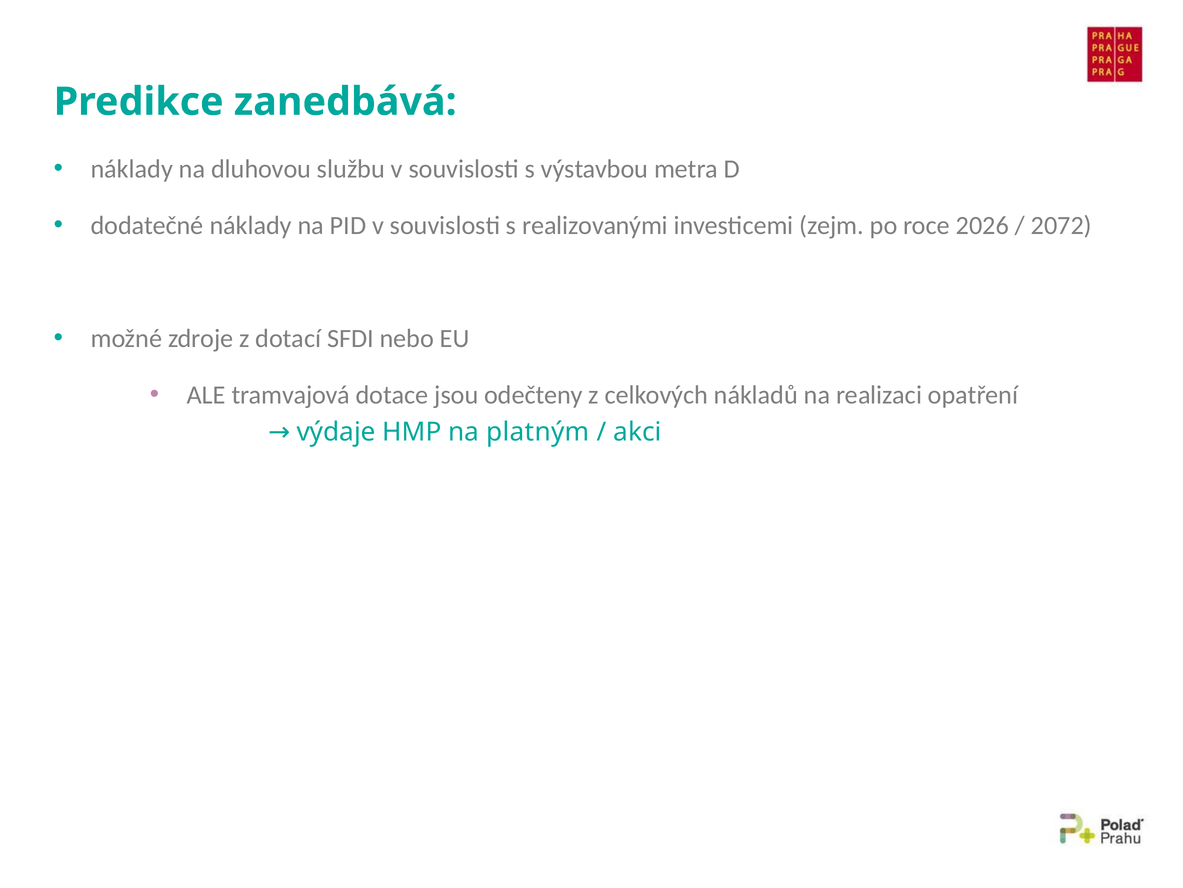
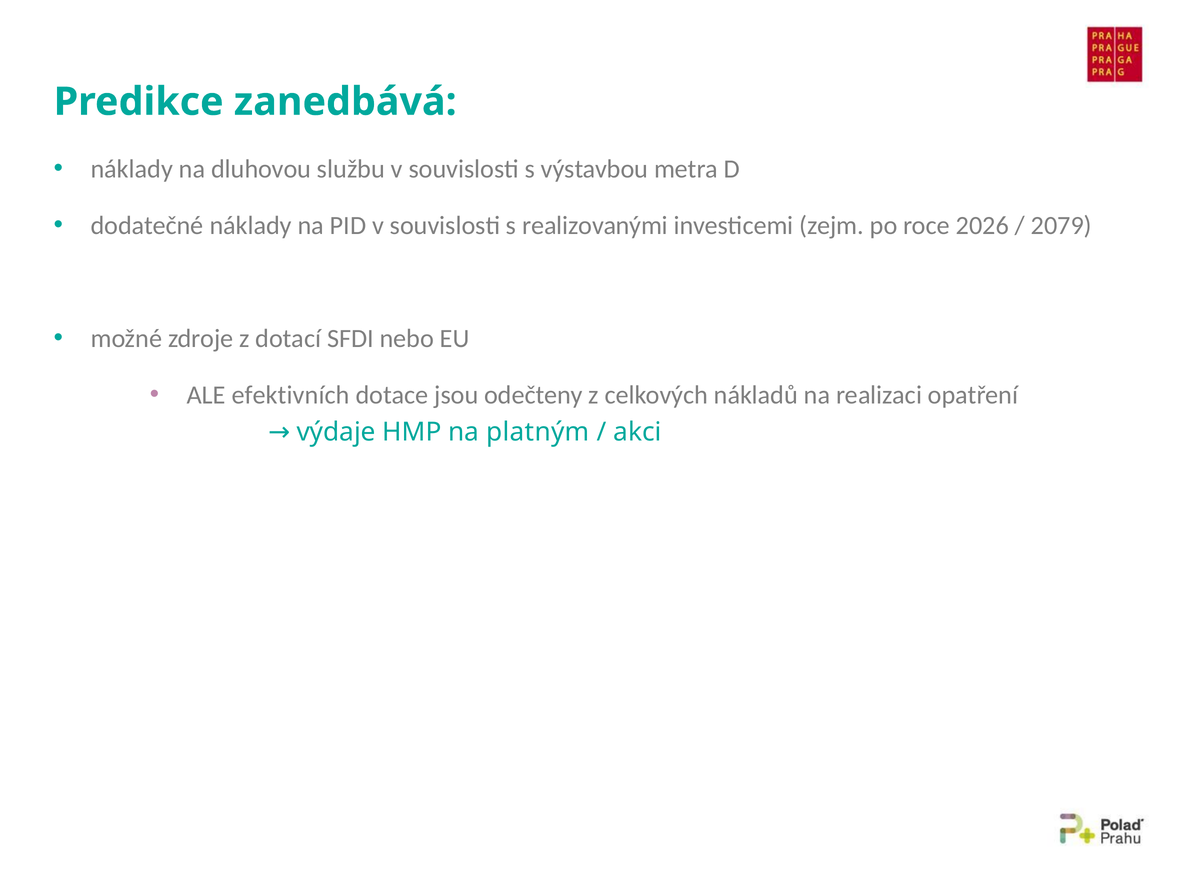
2072: 2072 -> 2079 (1061, 225)
tramvajová: tramvajová -> efektivních (291, 395)
